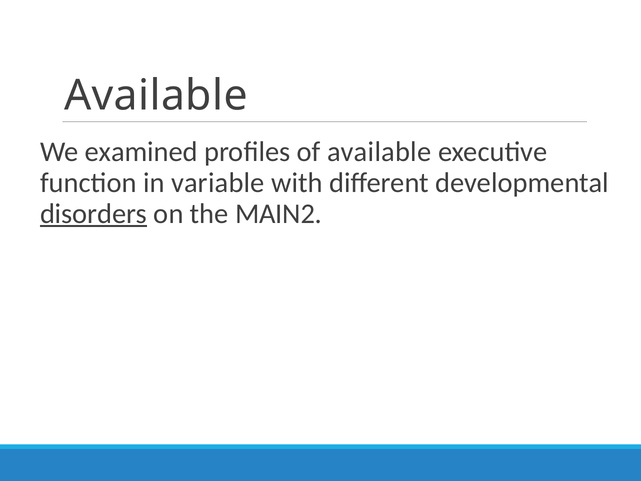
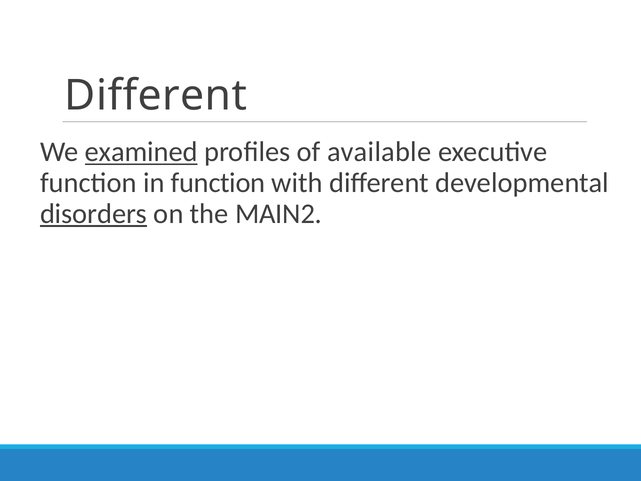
Available: Available -> Different (156, 96)
examined underline: none -> present (141, 152)
in variable: variable -> function (218, 183)
